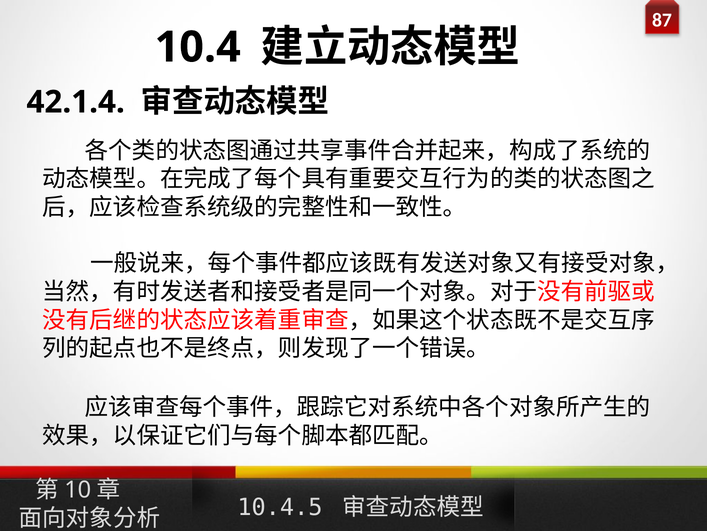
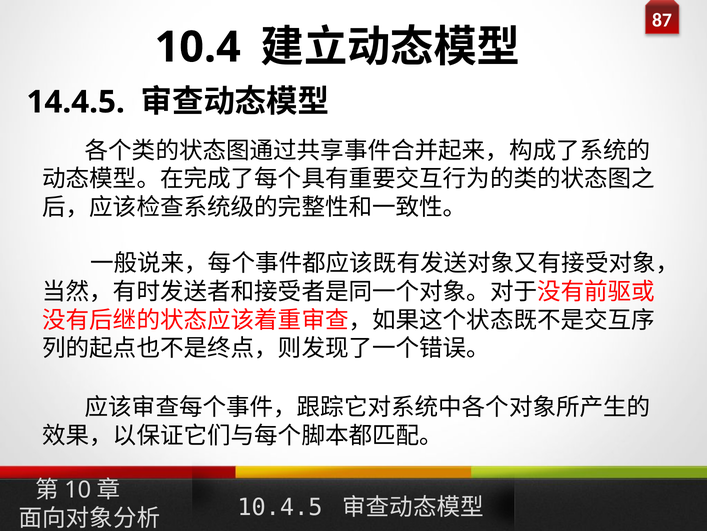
42.1.4: 42.1.4 -> 14.4.5 (76, 102)
